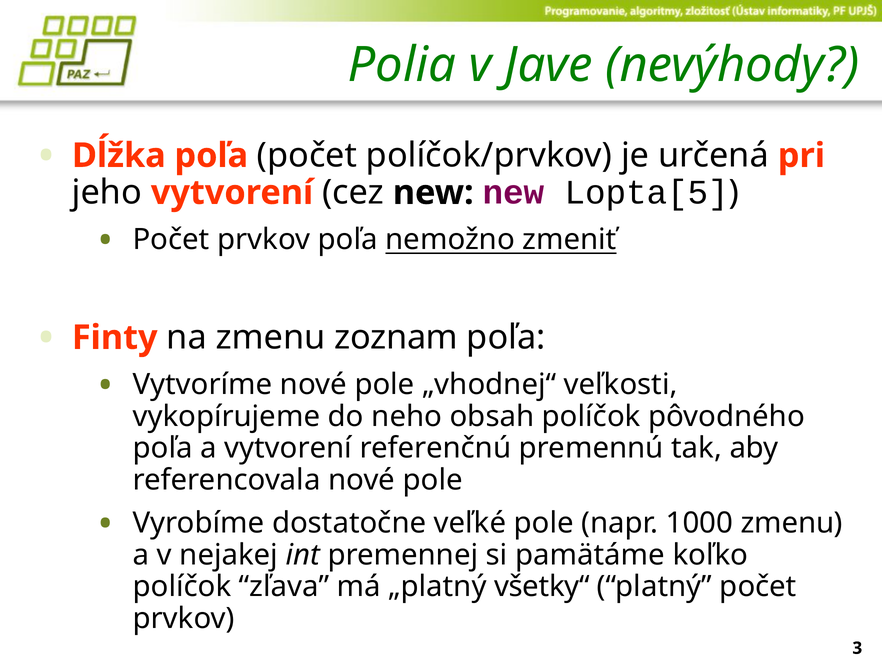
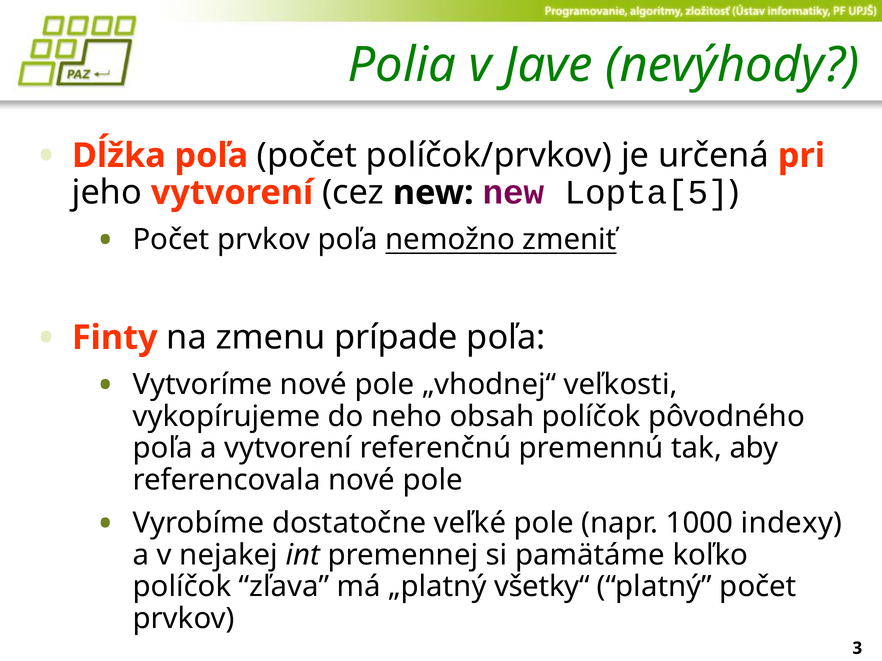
zoznam: zoznam -> prípade (396, 338)
1000 zmenu: zmenu -> indexy (792, 524)
